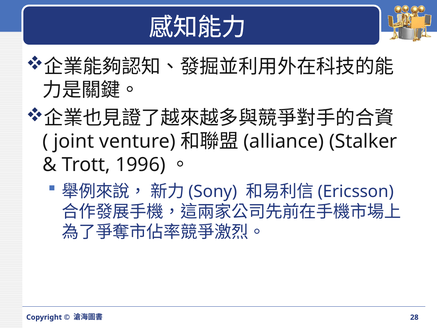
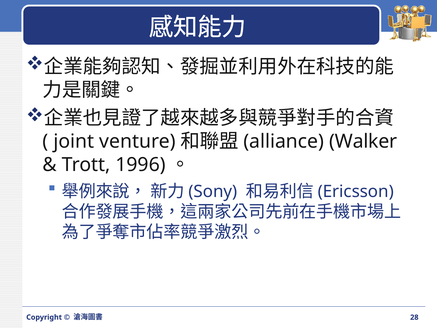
Stalker: Stalker -> Walker (363, 141)
